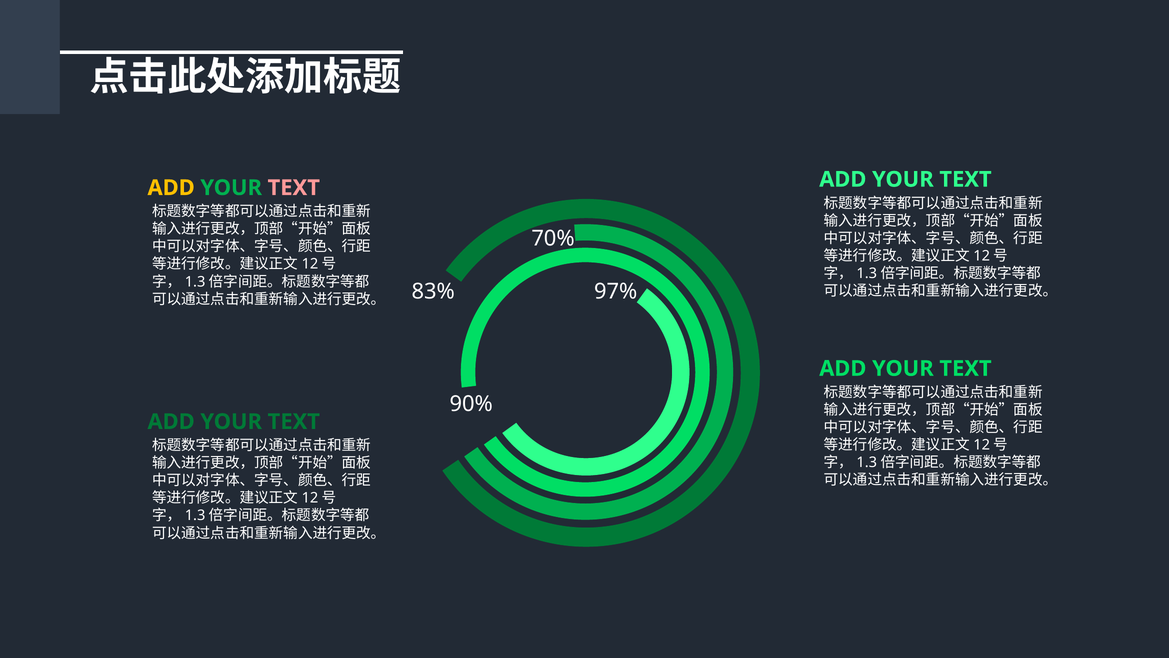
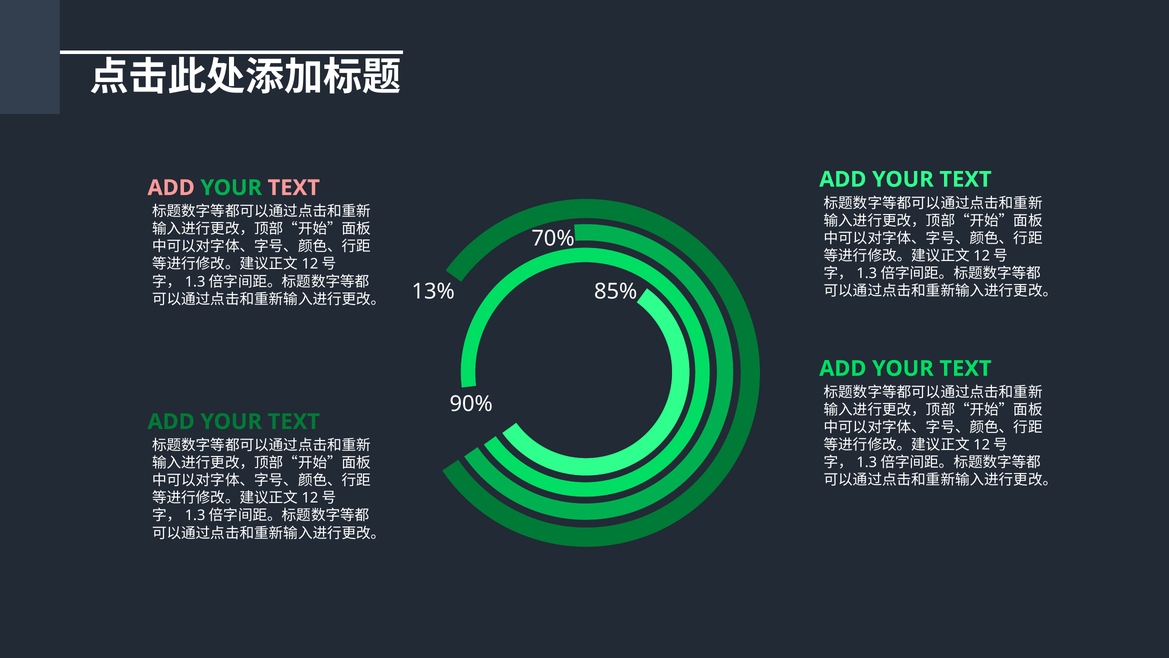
ADD colour: yellow -> pink (171, 188)
83%: 83% -> 13% (433, 292)
97%: 97% -> 85% (616, 292)
